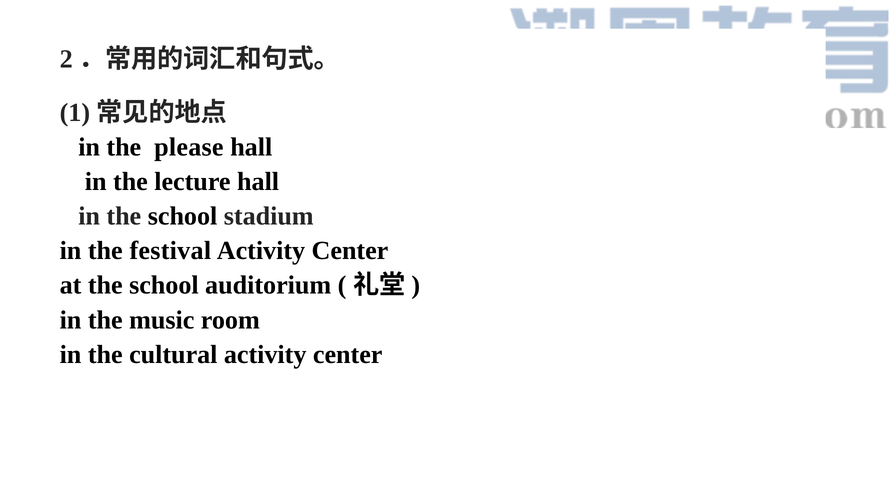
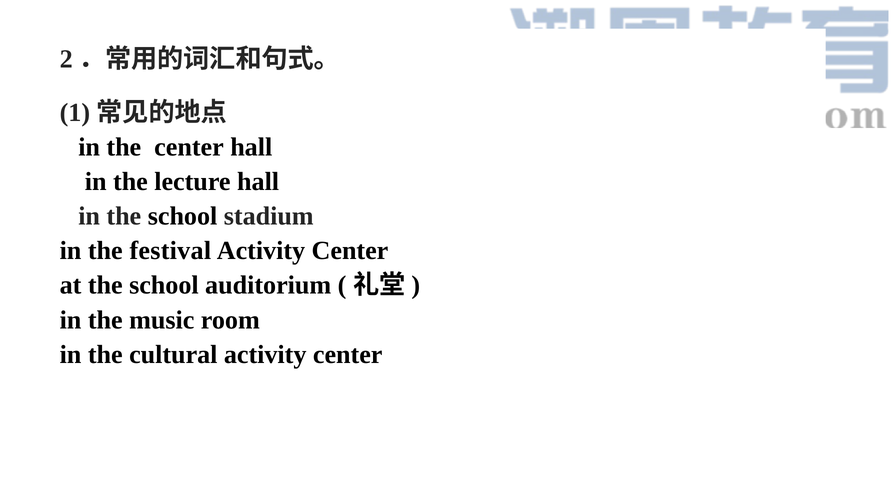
the please: please -> center (189, 147)
